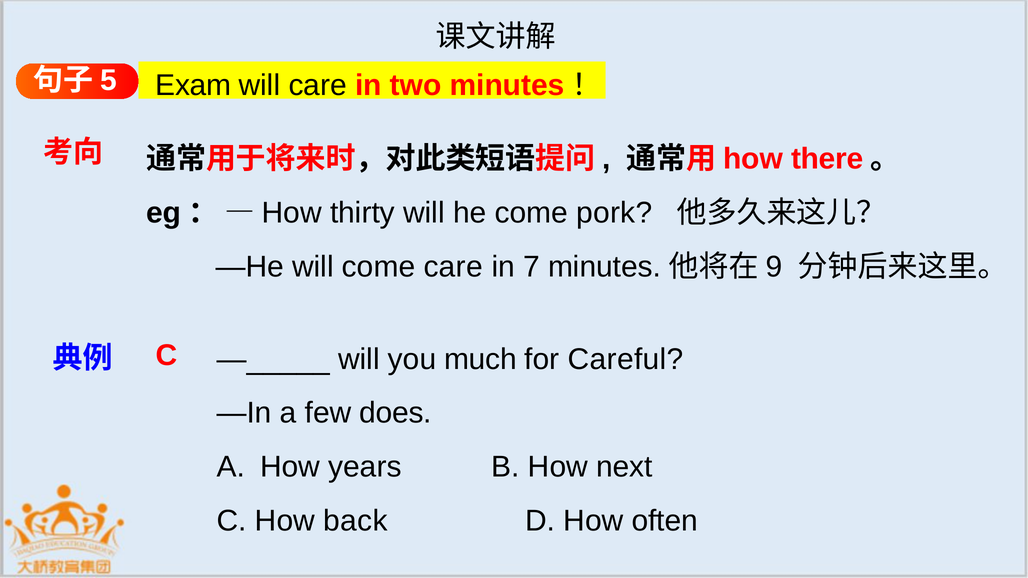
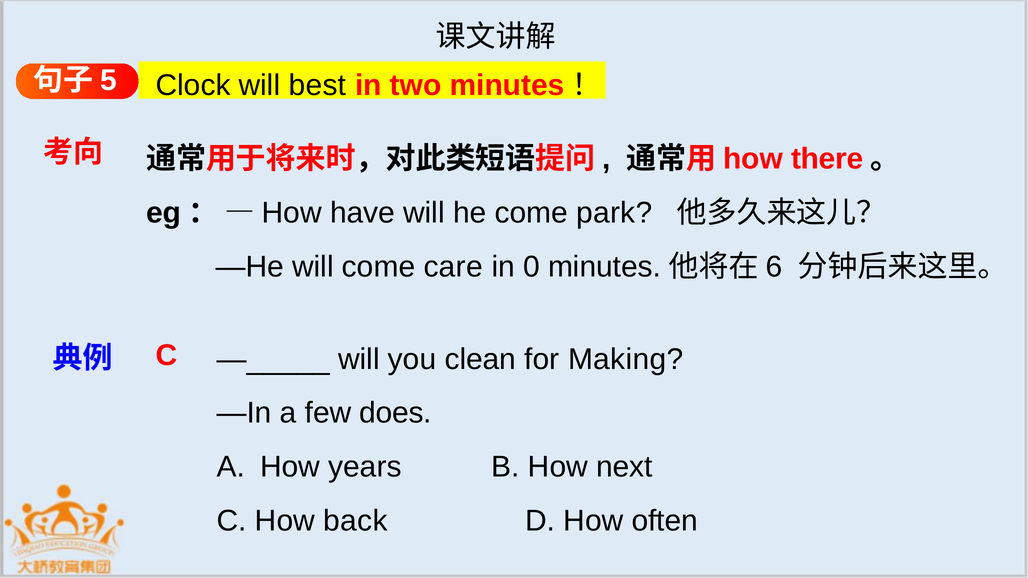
Exam: Exam -> Clock (193, 86)
will care: care -> best (317, 86)
thirty: thirty -> have (362, 213)
pork: pork -> park (614, 213)
7: 7 -> 0 (531, 267)
9: 9 -> 6 (774, 267)
much: much -> clean (480, 359)
Careful: Careful -> Making (626, 359)
